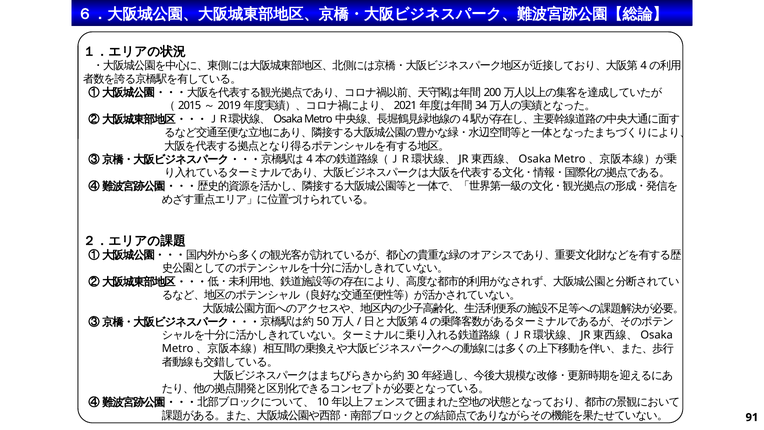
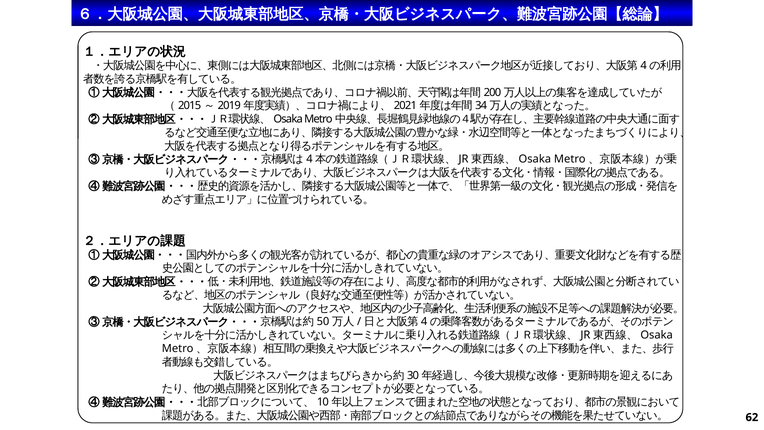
91: 91 -> 62 (752, 417)
